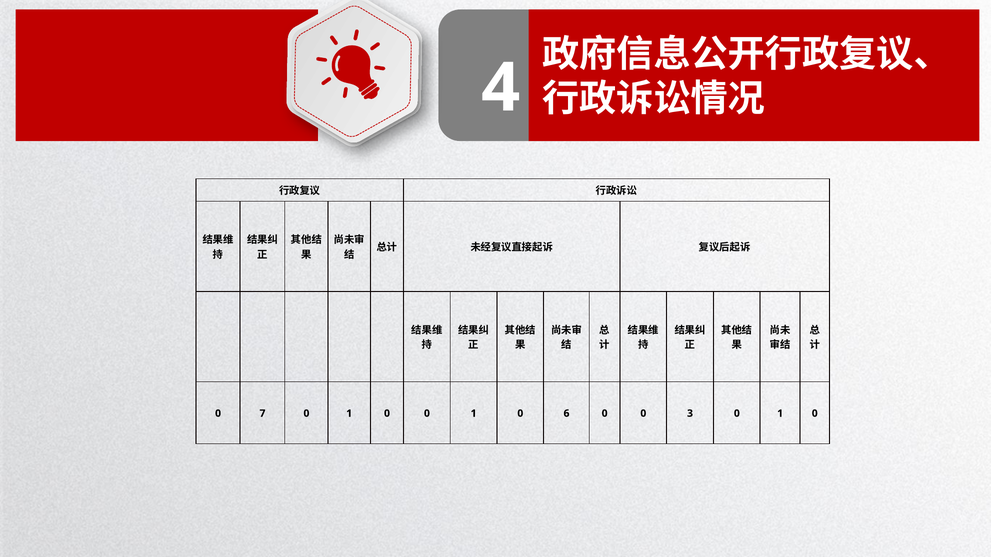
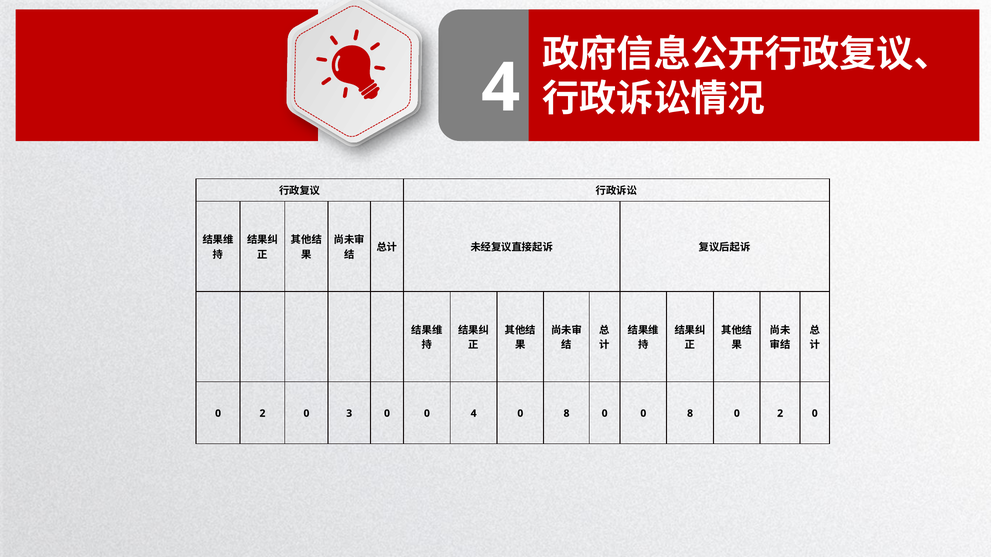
7: 7 -> 2 (263, 414)
1: 1 -> 3 (349, 414)
0 0 1: 1 -> 4 (474, 414)
6: 6 -> 8 (567, 414)
0 0 3: 3 -> 8 (690, 414)
1: 1 -> 2 (780, 414)
